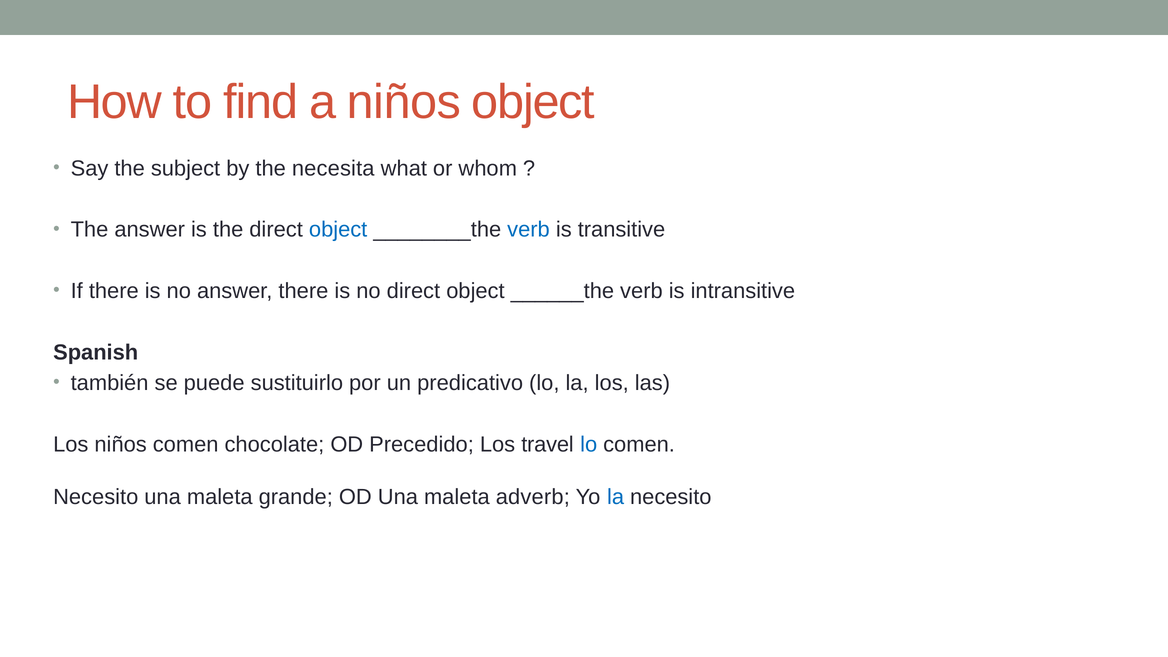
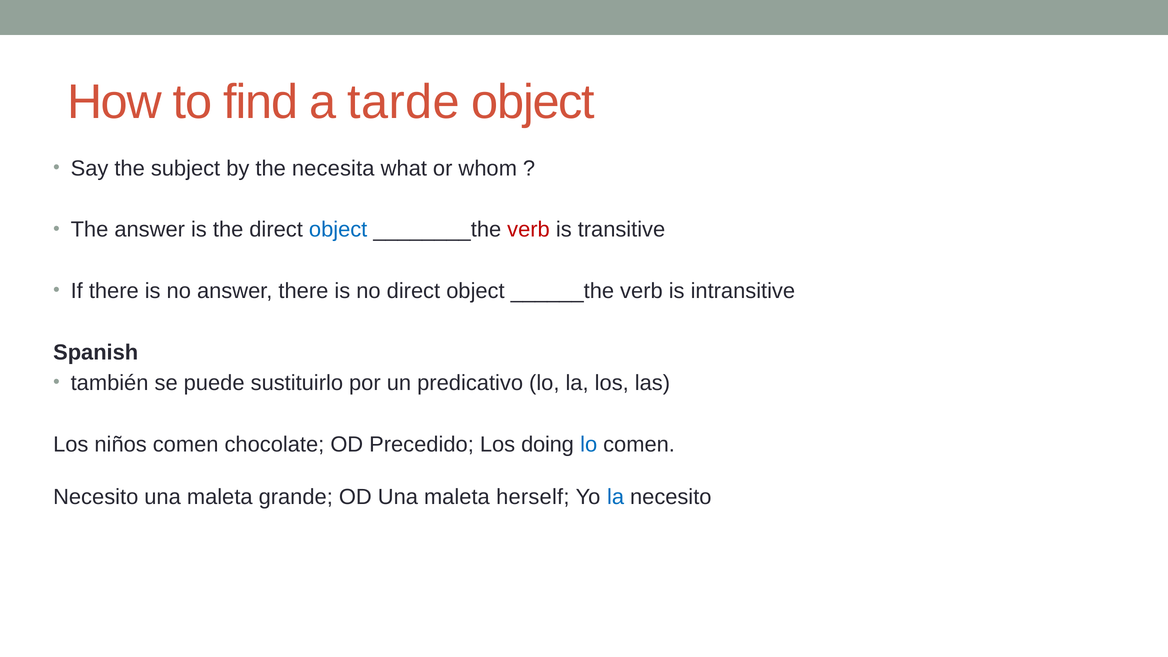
a niños: niños -> tarde (404, 102)
verb colour: blue -> red (529, 230)
travel: travel -> doing (548, 444)
adverb: adverb -> herself (533, 497)
